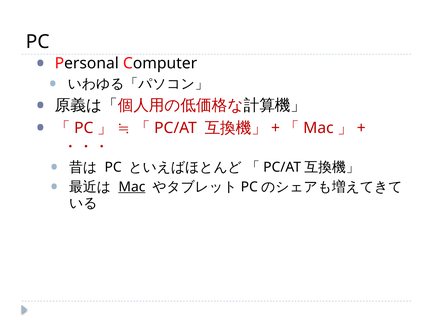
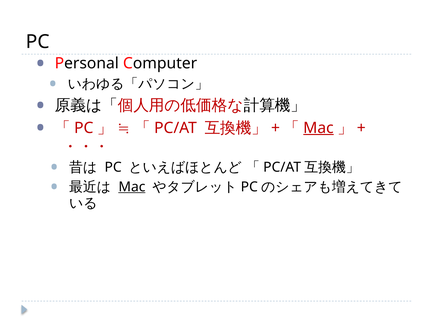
Mac underline: none -> present (318, 128)
